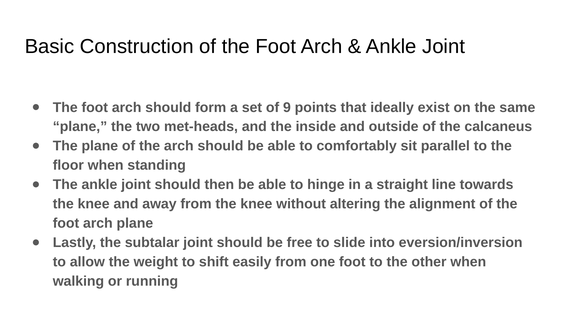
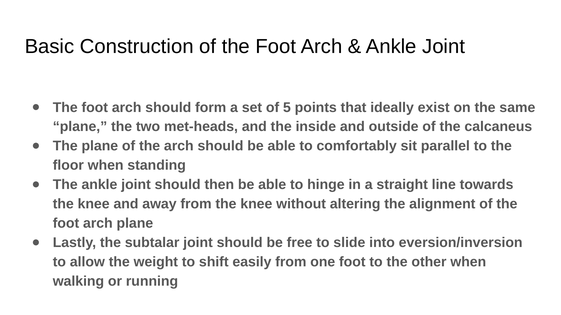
9: 9 -> 5 (287, 108)
